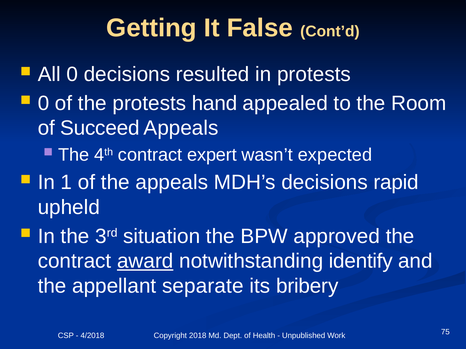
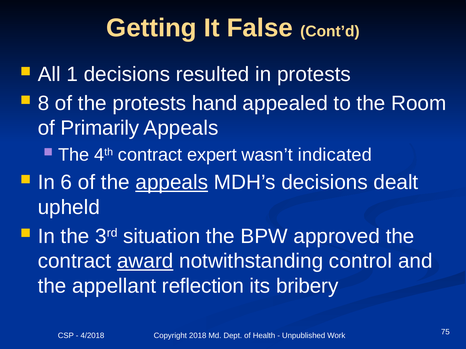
All 0: 0 -> 1 (72, 74)
0: 0 -> 8 (43, 103)
Succeed: Succeed -> Primarily (100, 128)
expected: expected -> indicated (335, 155)
1: 1 -> 6 (66, 183)
appeals underline: none -> present (172, 183)
rapid: rapid -> dealt (396, 183)
identify: identify -> control (361, 261)
separate: separate -> reflection (203, 286)
